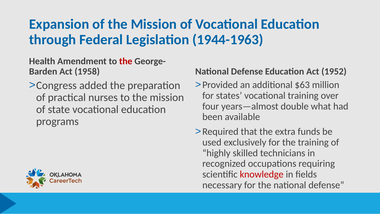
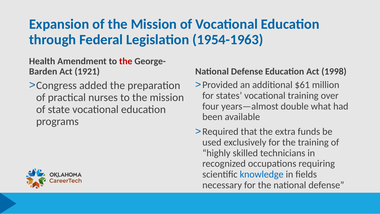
1944-1963: 1944-1963 -> 1954-1963 (228, 40)
1958: 1958 -> 1921 (87, 71)
1952: 1952 -> 1998 (334, 71)
$63: $63 -> $61 (302, 85)
knowledge colour: red -> blue (262, 174)
